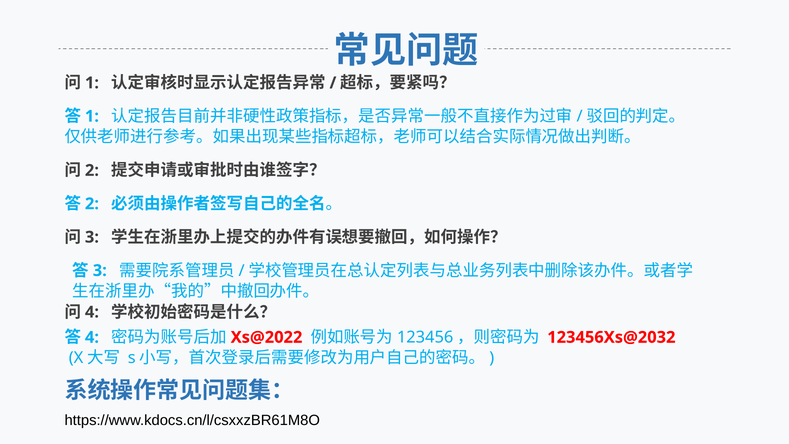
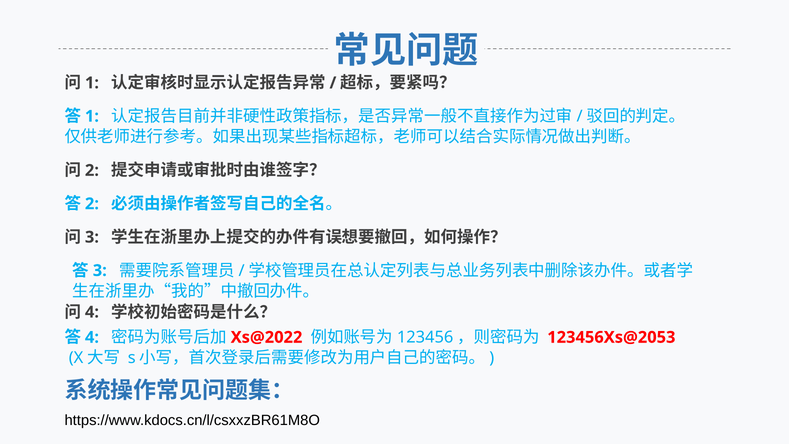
123456Xs@2032: 123456Xs@2032 -> 123456Xs@2053 (611, 337)
